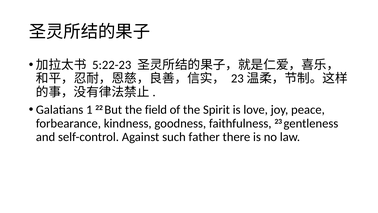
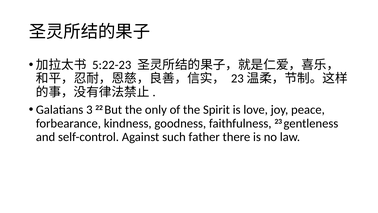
1: 1 -> 3 (89, 110)
field: field -> only (156, 110)
